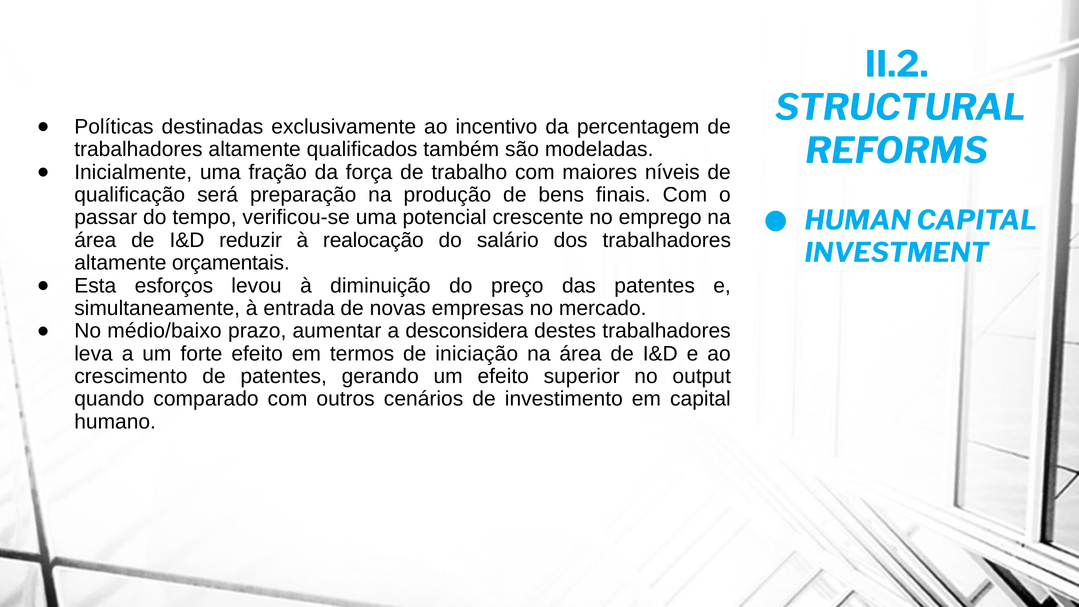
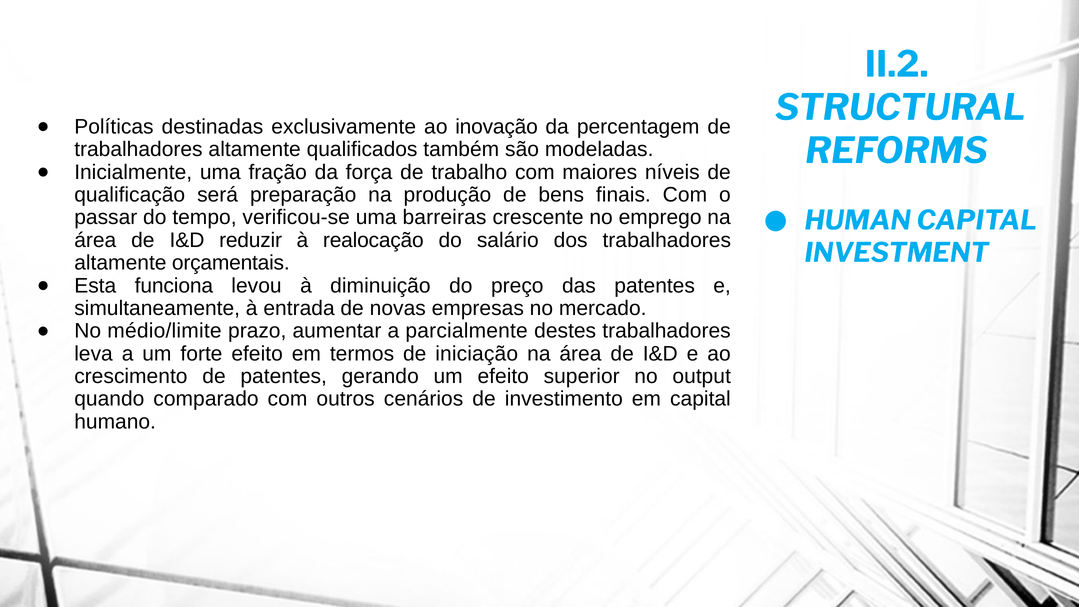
incentivo: incentivo -> inovação (497, 127)
potencial: potencial -> barreiras (444, 218)
esforços: esforços -> funciona (174, 286)
médio/baixo: médio/baixo -> médio/limite (164, 331)
desconsidera: desconsidera -> parcialmente (467, 331)
